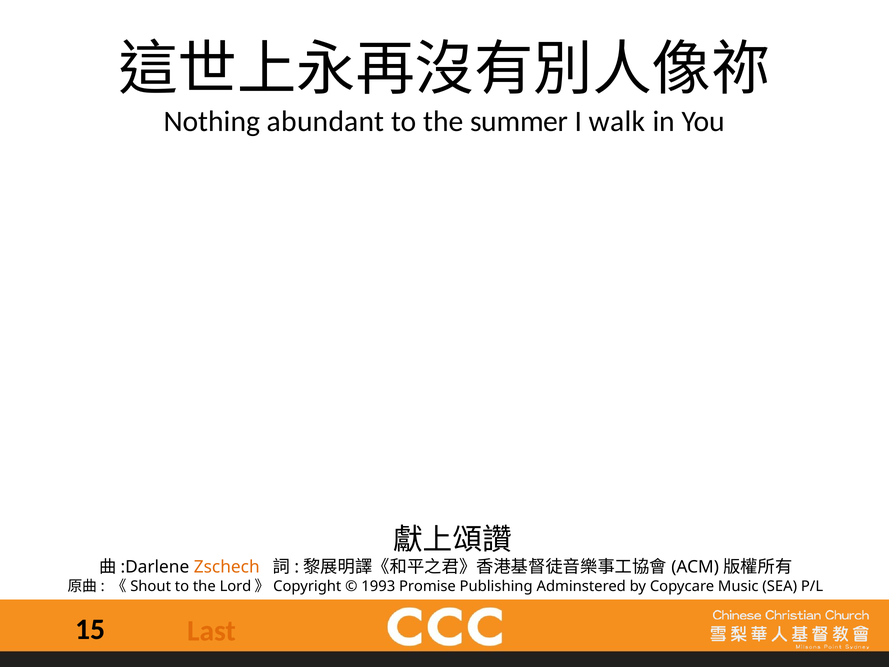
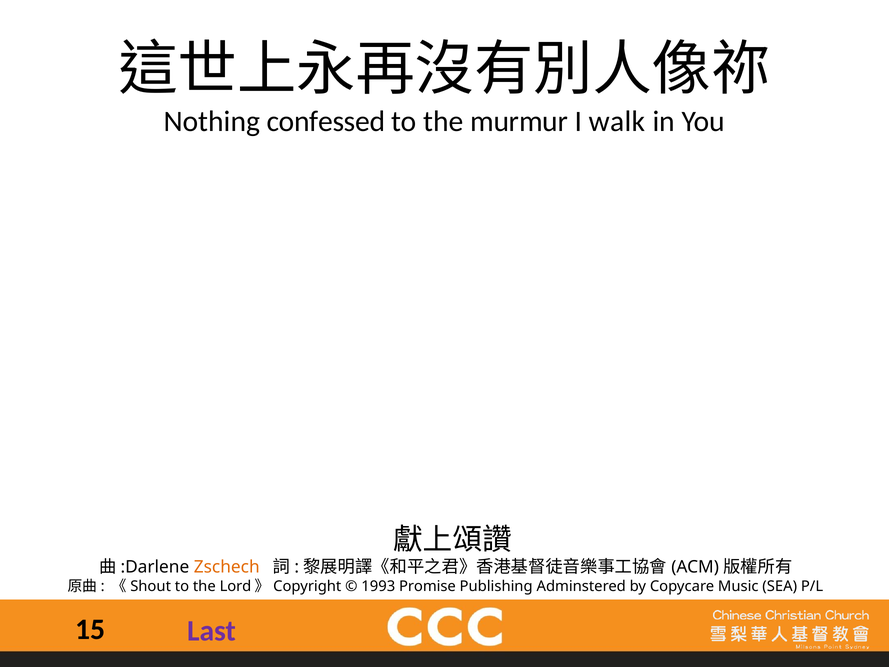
abundant: abundant -> confessed (326, 121)
summer: summer -> murmur (519, 121)
Last colour: orange -> purple (212, 631)
